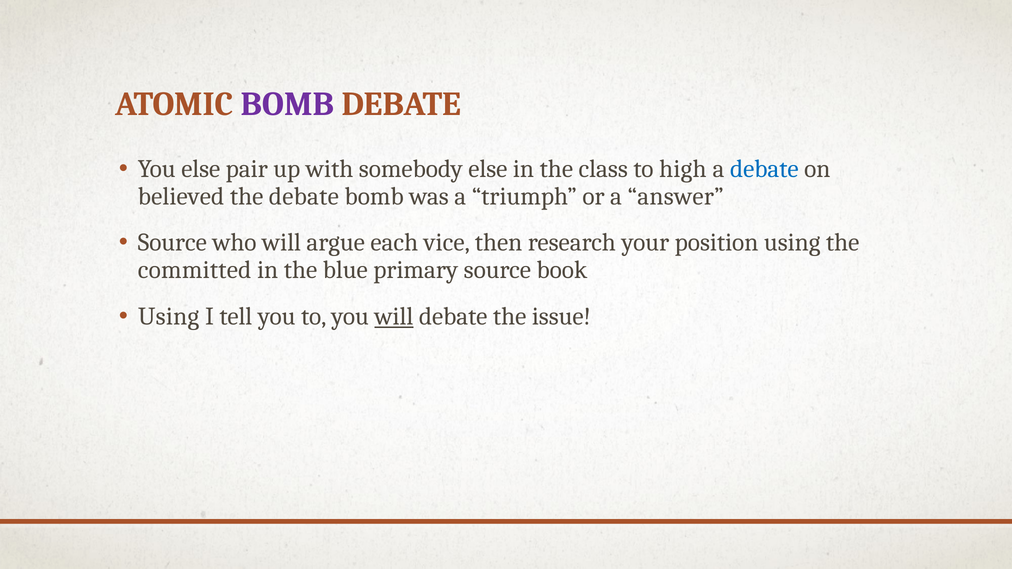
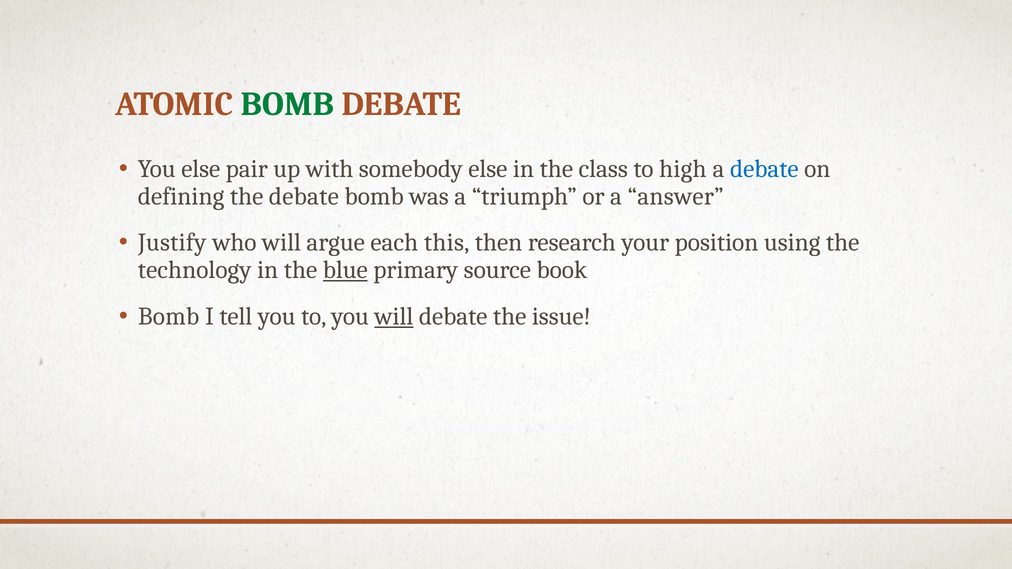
BOMB colour: purple -> green (288, 104)
believed: believed -> defining (181, 196)
Source: Source -> Justify (172, 243)
vice: vice -> this (447, 243)
committed: committed -> technology (195, 270)
blue underline: none -> present (345, 270)
Using: Using -> Bomb (169, 316)
